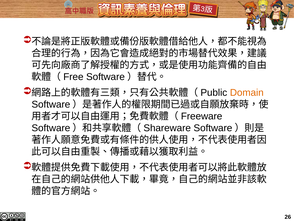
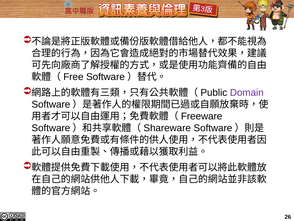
Domain colour: orange -> purple (247, 92)
